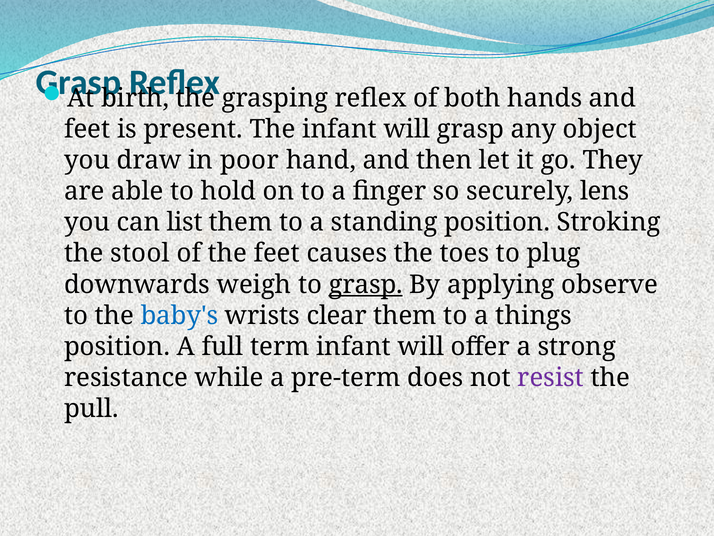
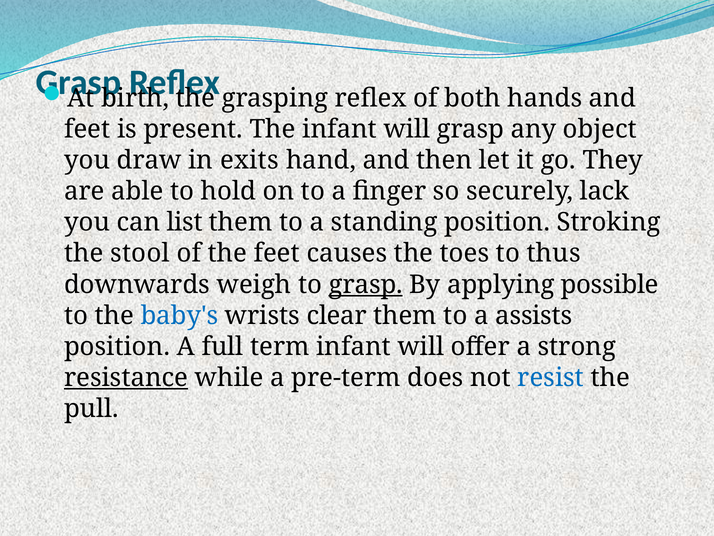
poor: poor -> exits (249, 160)
lens: lens -> lack (605, 191)
plug: plug -> thus (554, 253)
observe: observe -> possible (610, 284)
things: things -> assists (534, 315)
resistance underline: none -> present (126, 377)
resist colour: purple -> blue (551, 377)
